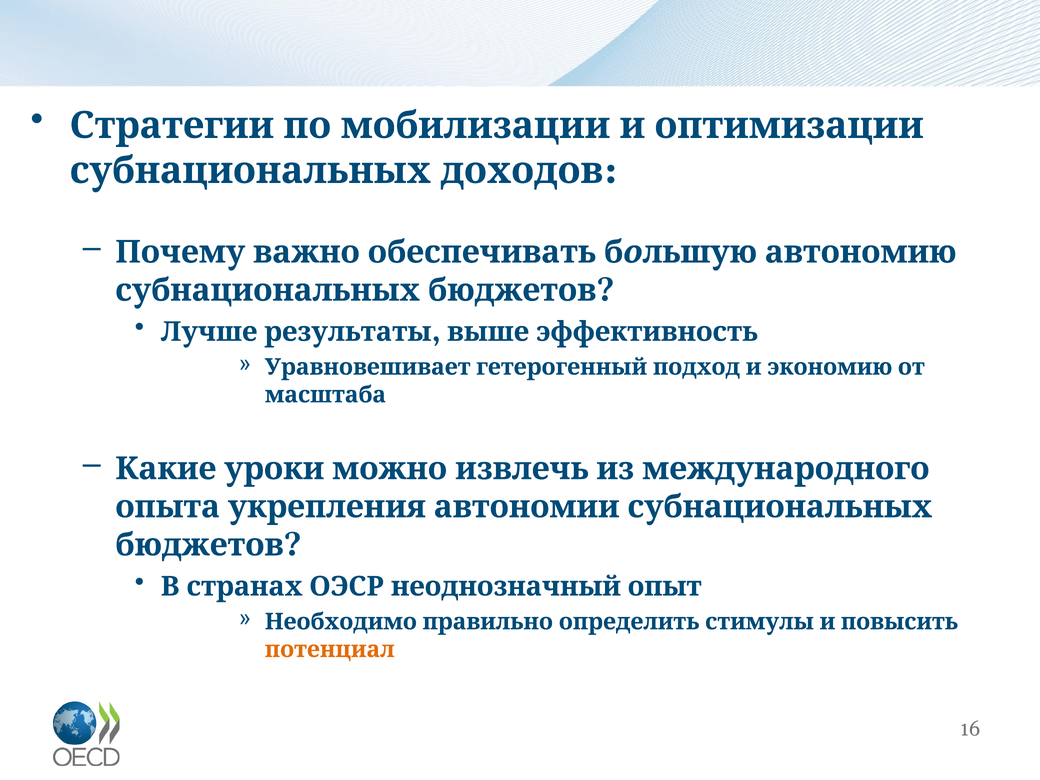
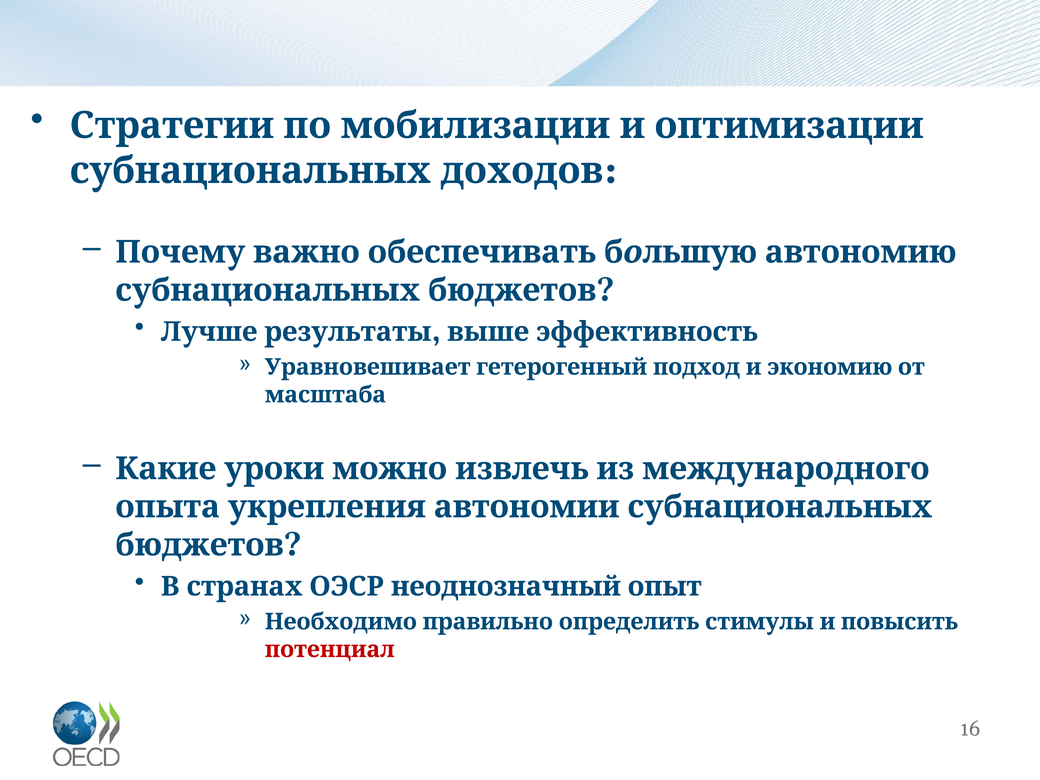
потенциал colour: orange -> red (330, 649)
